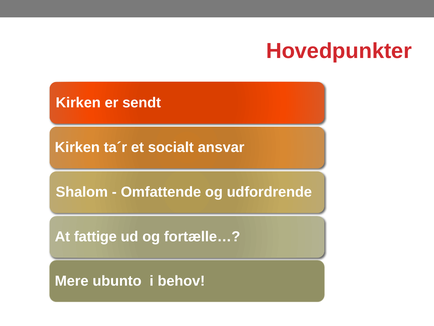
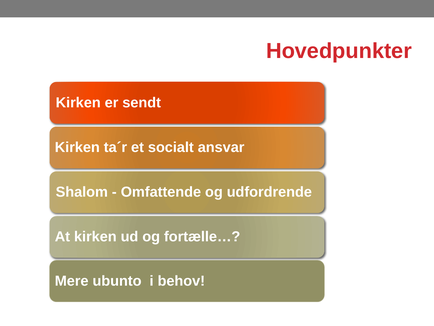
At fattige: fattige -> kirken (95, 236)
